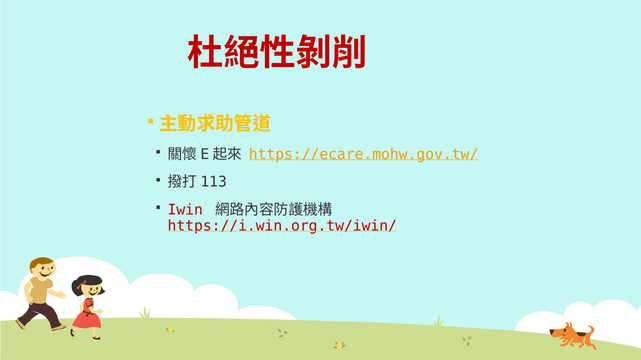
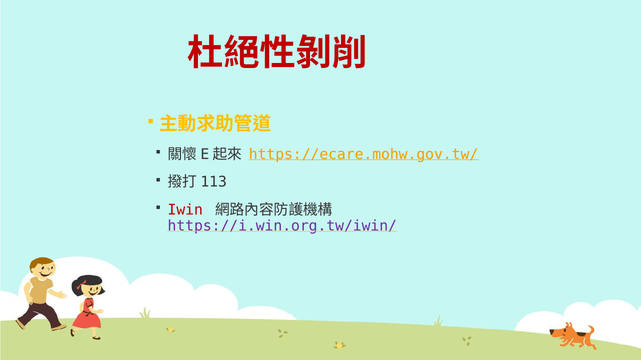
https://i.win.org.tw/iwin/ colour: red -> purple (282, 226)
